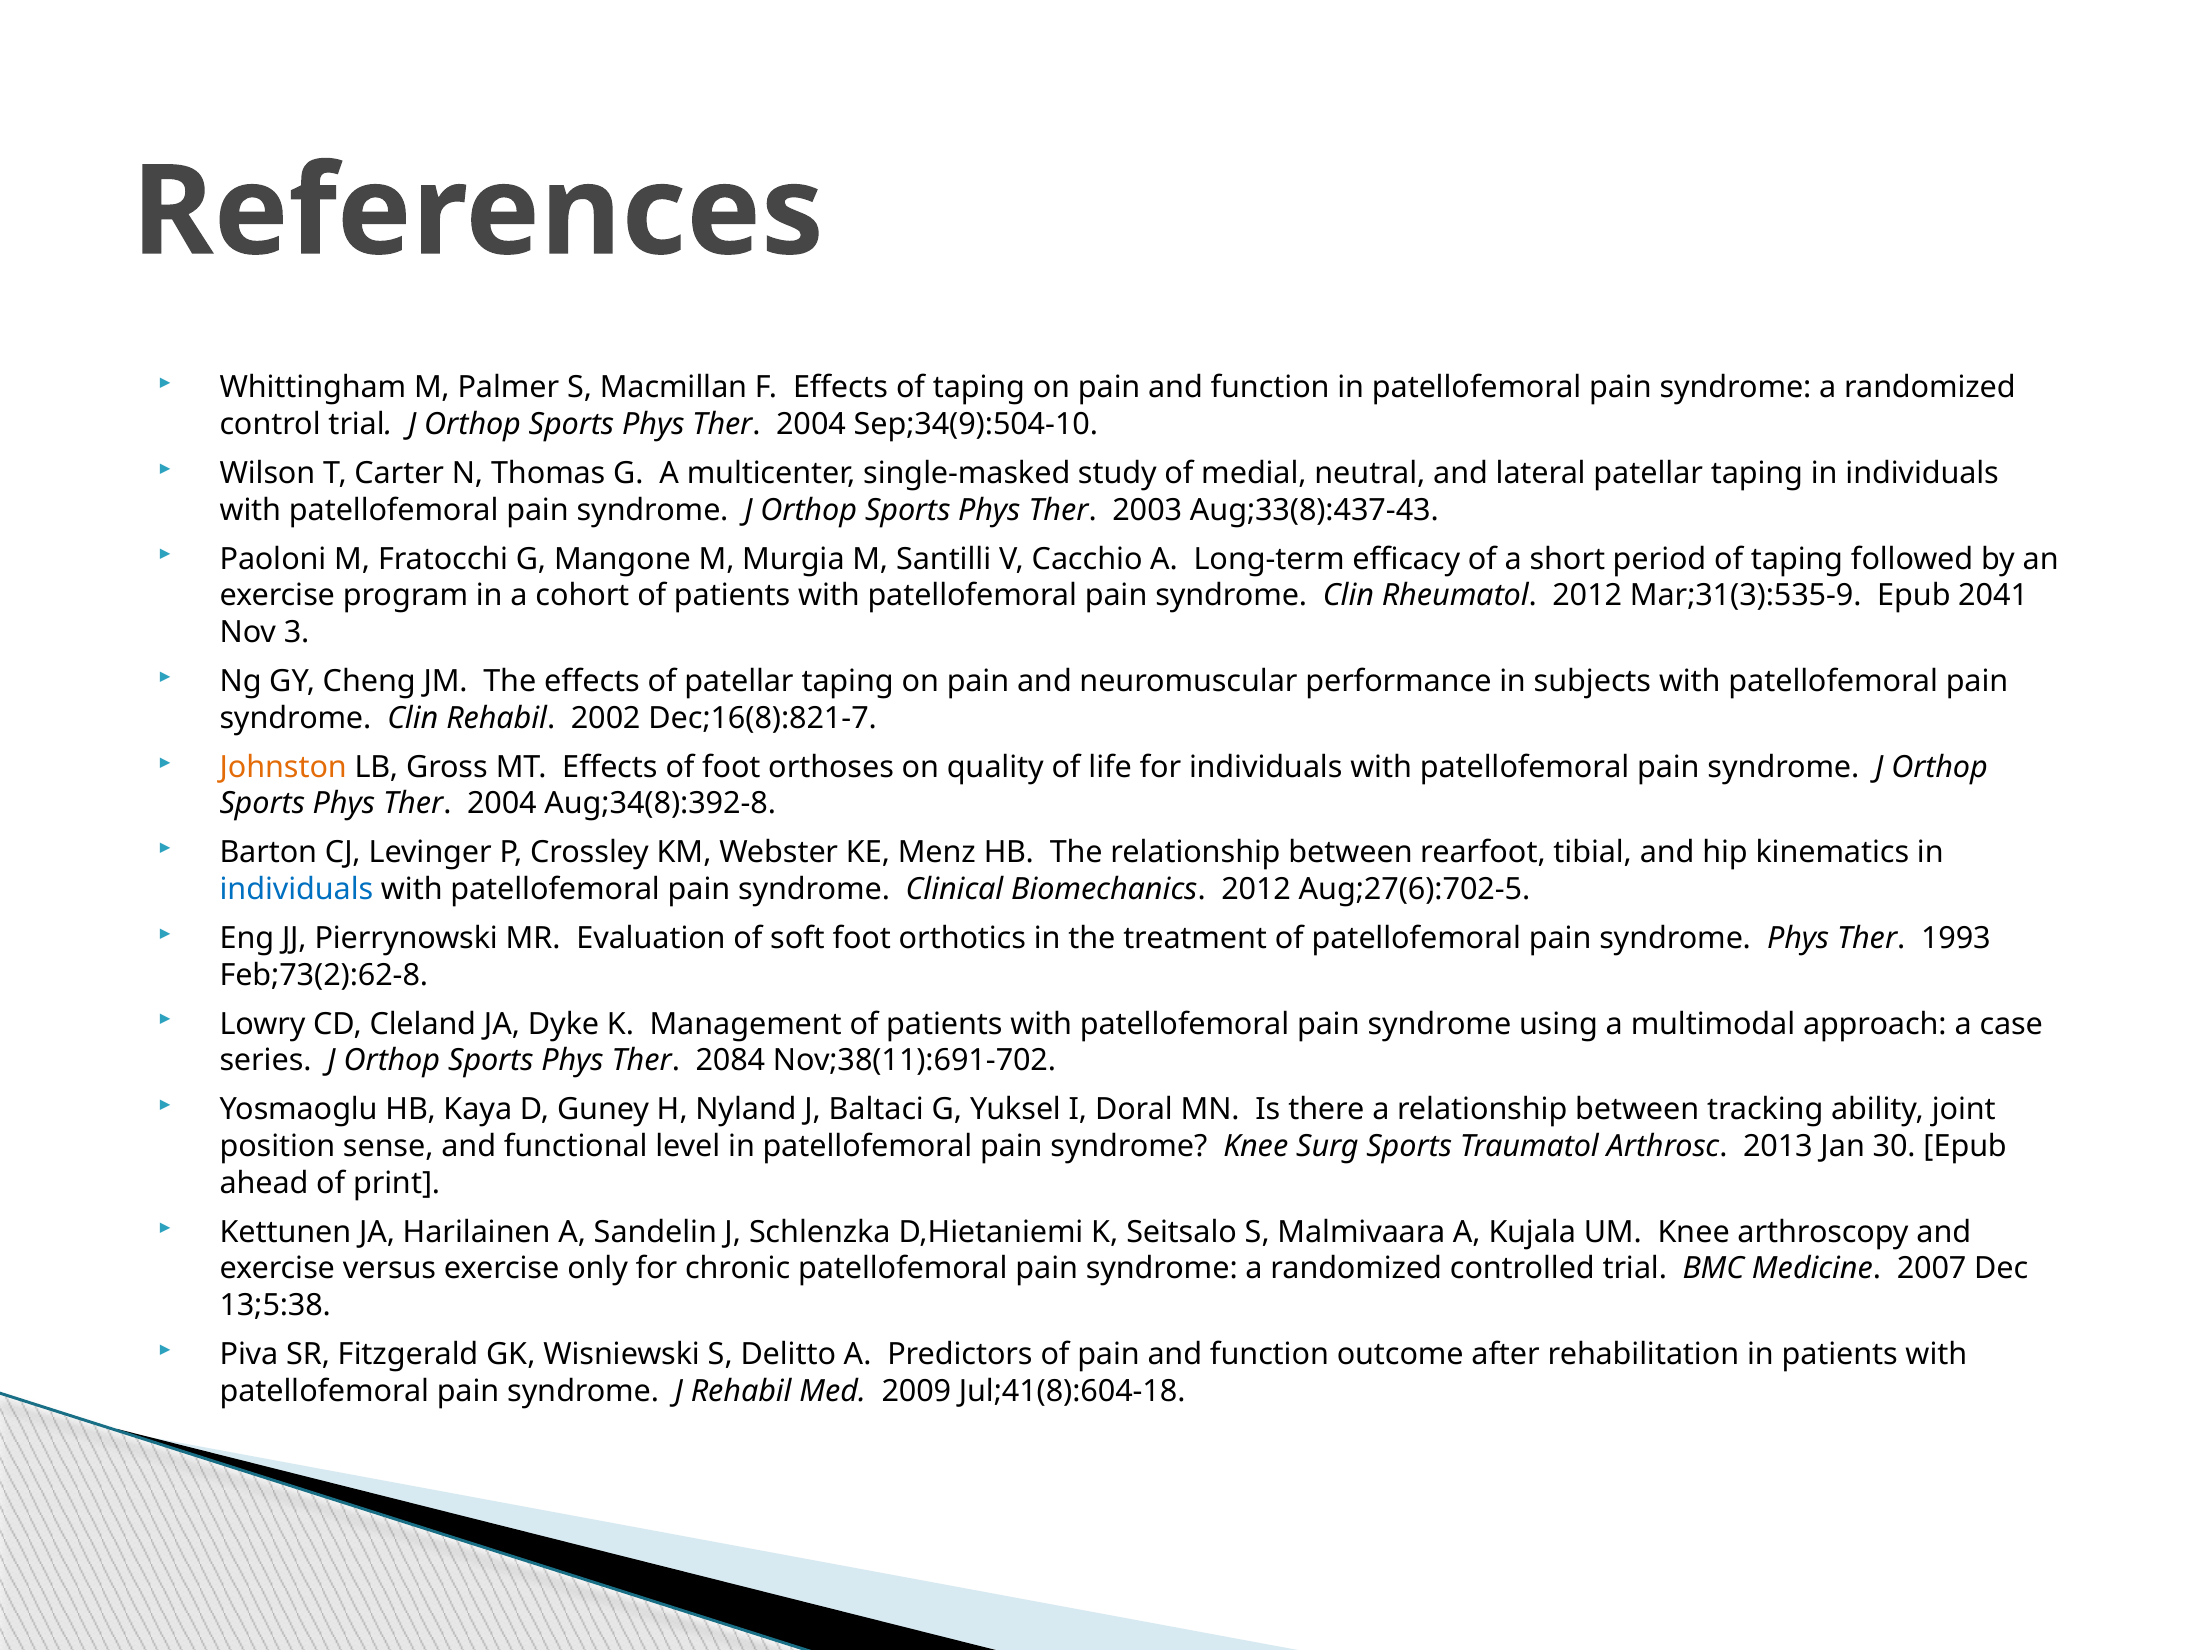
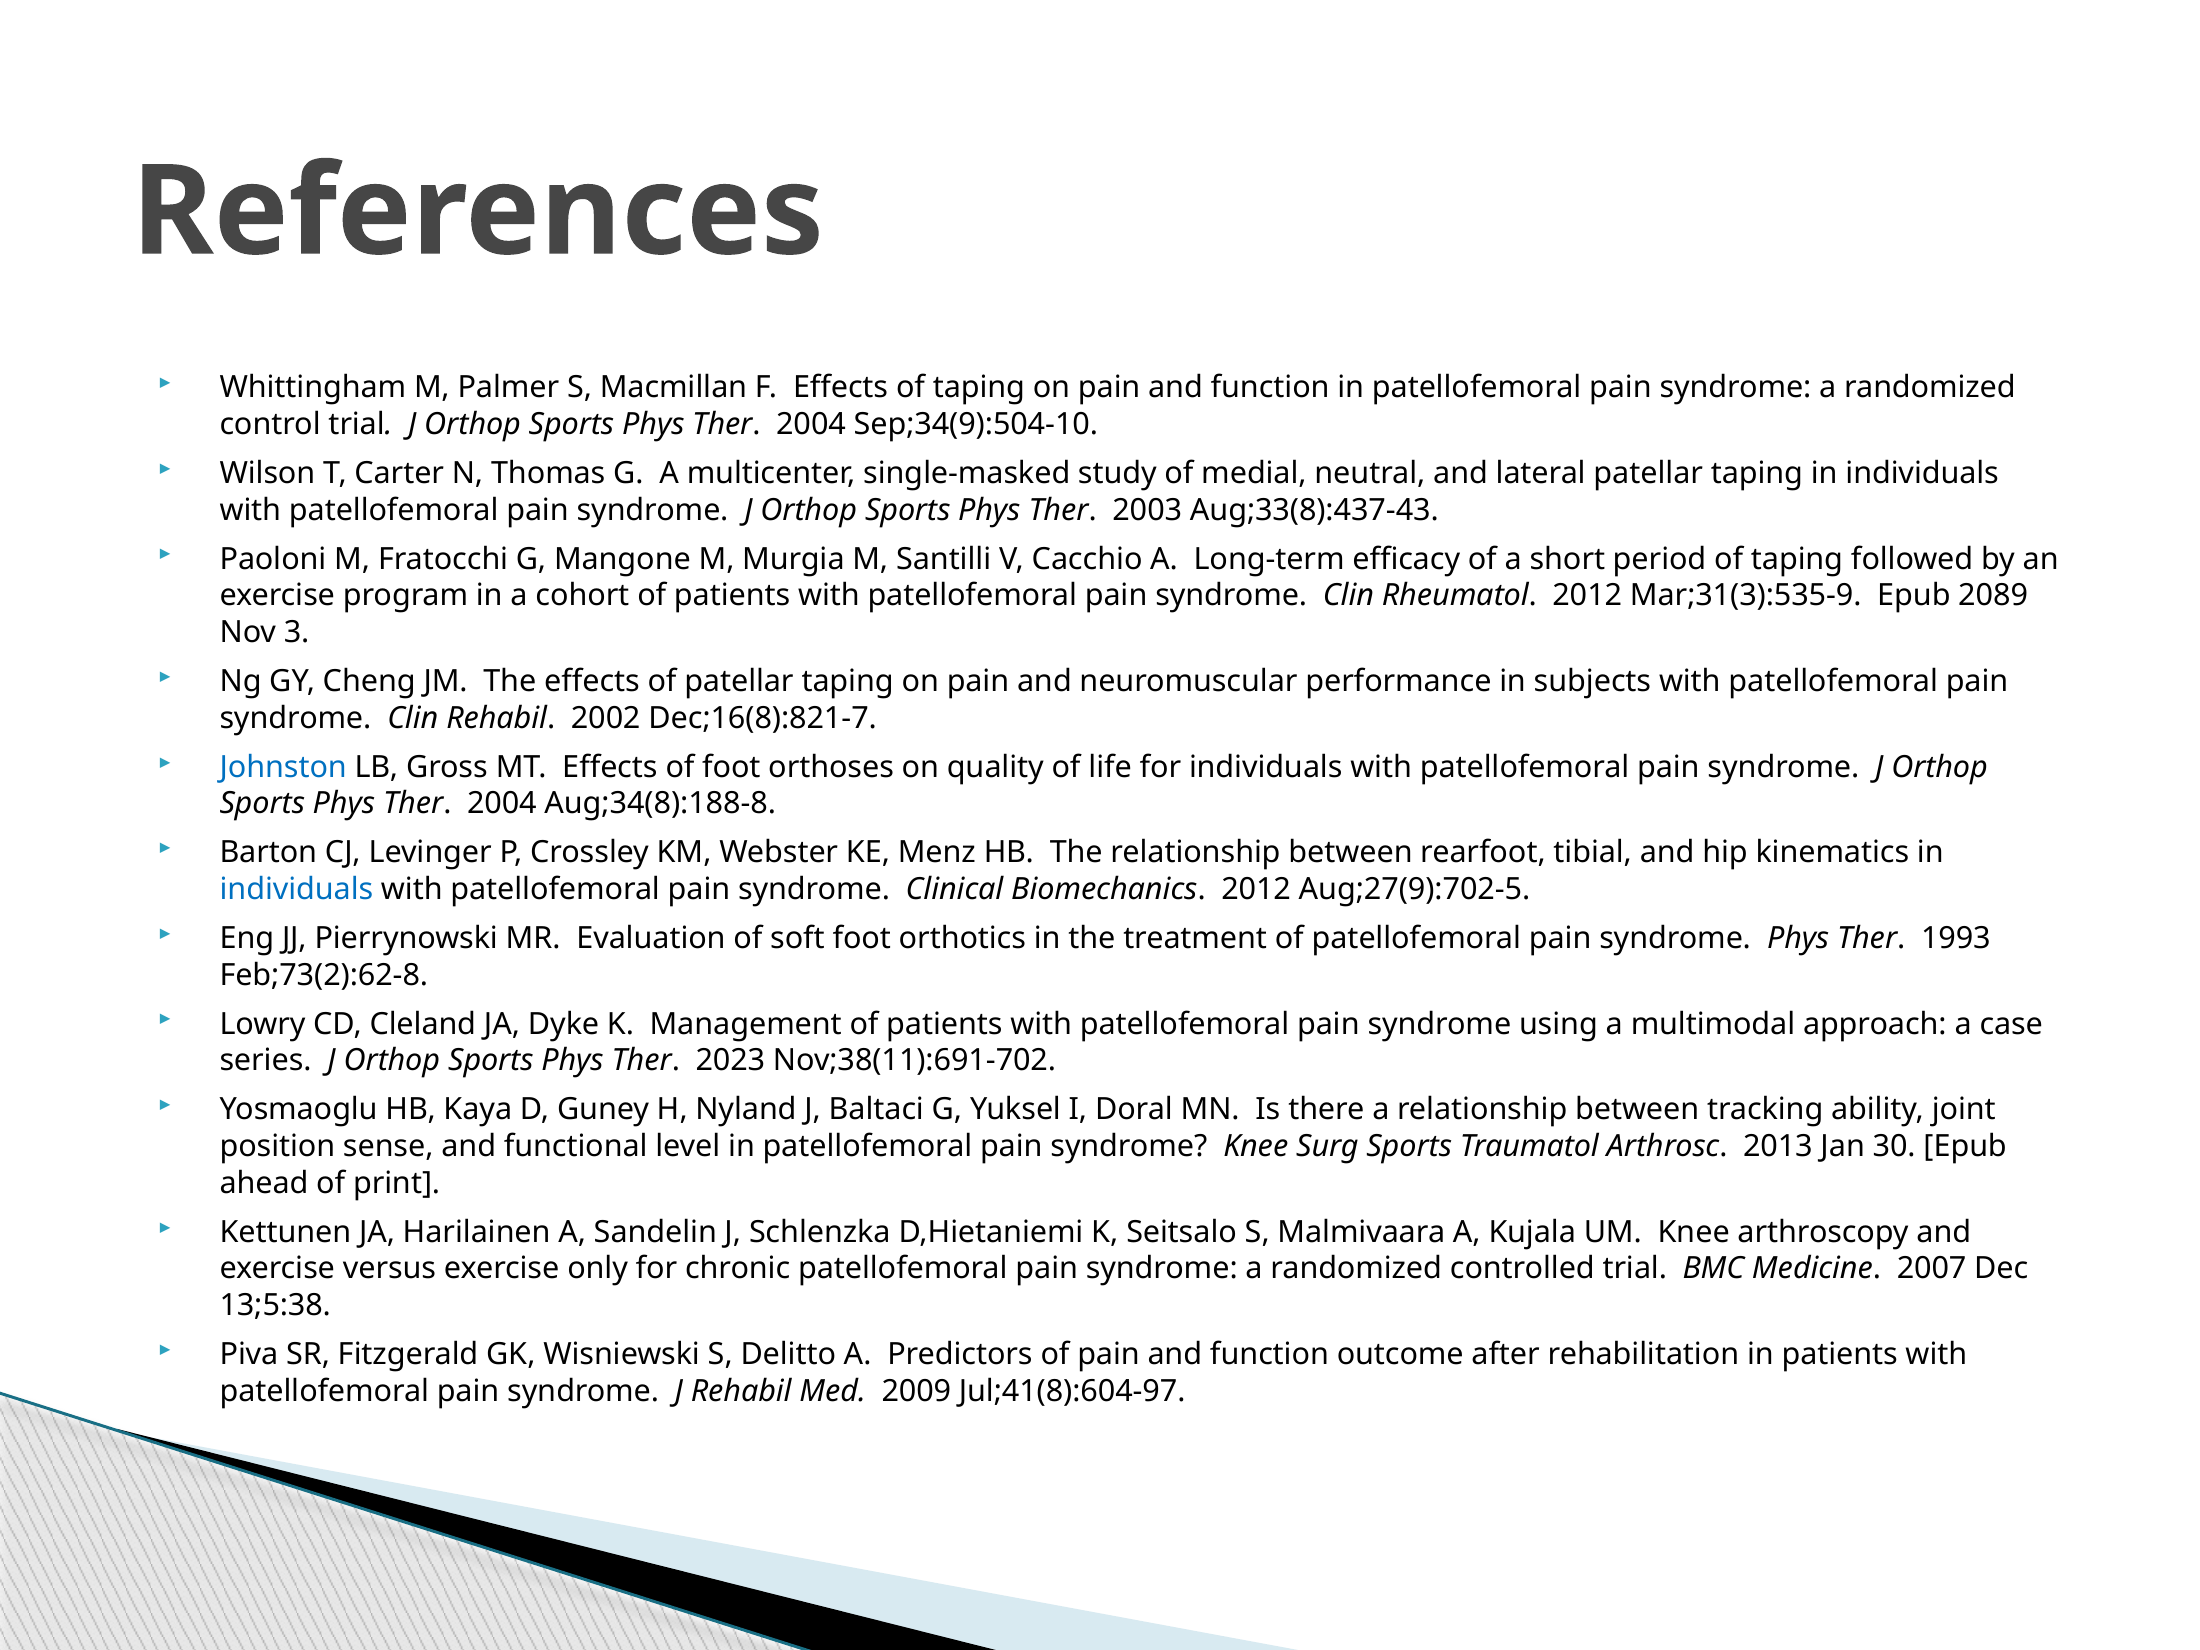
2041: 2041 -> 2089 (1993, 596)
Johnston colour: orange -> blue (283, 767)
Aug;34(8):392-8: Aug;34(8):392-8 -> Aug;34(8):188-8 (660, 804)
Aug;27(6):702-5: Aug;27(6):702-5 -> Aug;27(9):702-5 (1415, 889)
2084: 2084 -> 2023 (730, 1061)
Jul;41(8):604-18: Jul;41(8):604-18 -> Jul;41(8):604-97 (1072, 1391)
